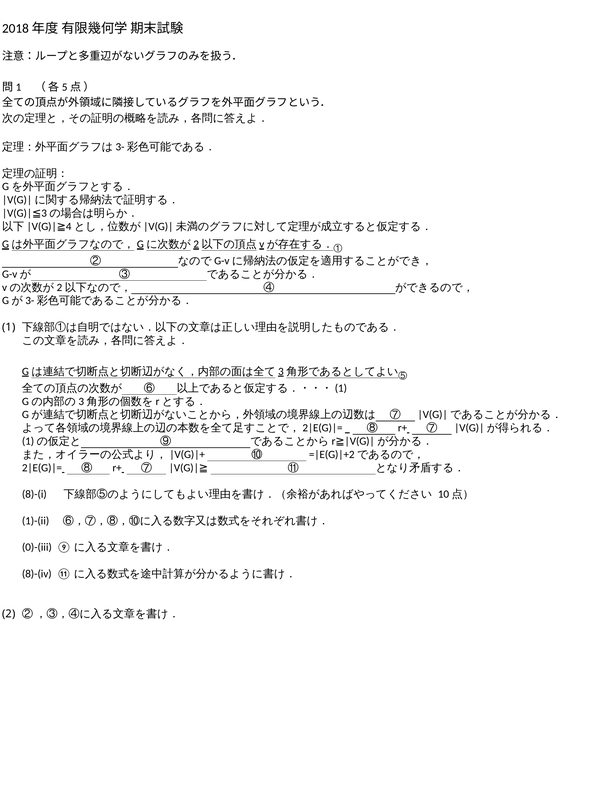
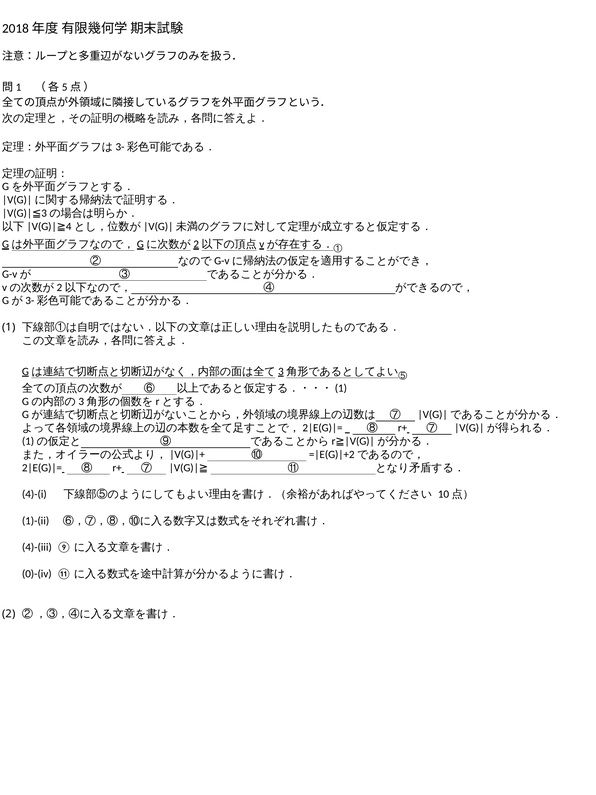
8)-(i: 8)-(i -> 4)-(i (34, 494)
0)-(iii: 0)-(iii -> 4)-(iii (37, 547)
8)-(iv: 8)-(iv -> 0)-(iv (37, 574)
